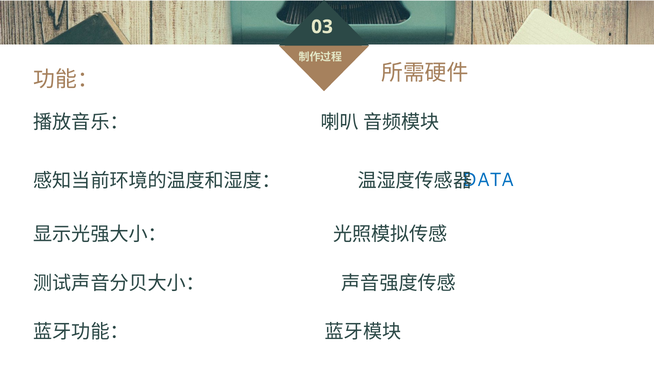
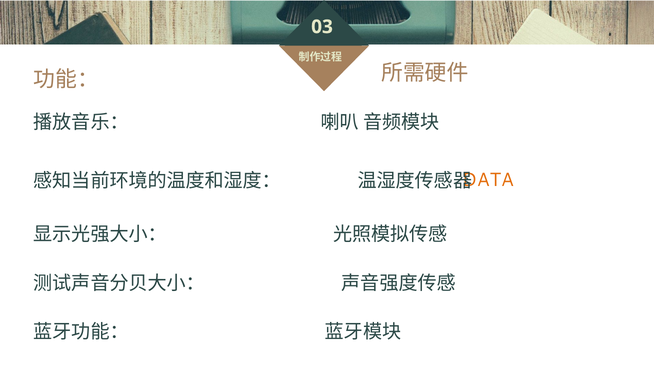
DATA colour: blue -> orange (488, 180)
